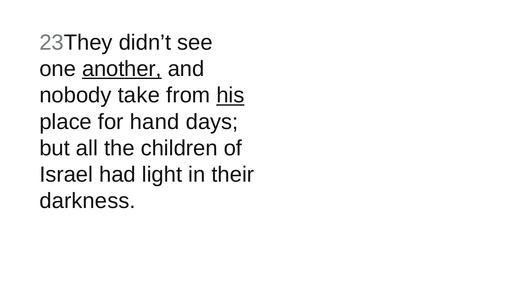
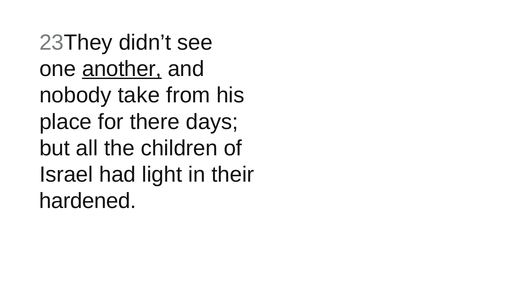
his underline: present -> none (230, 95)
hand: hand -> there (155, 122)
darkness: darkness -> hardened (88, 201)
